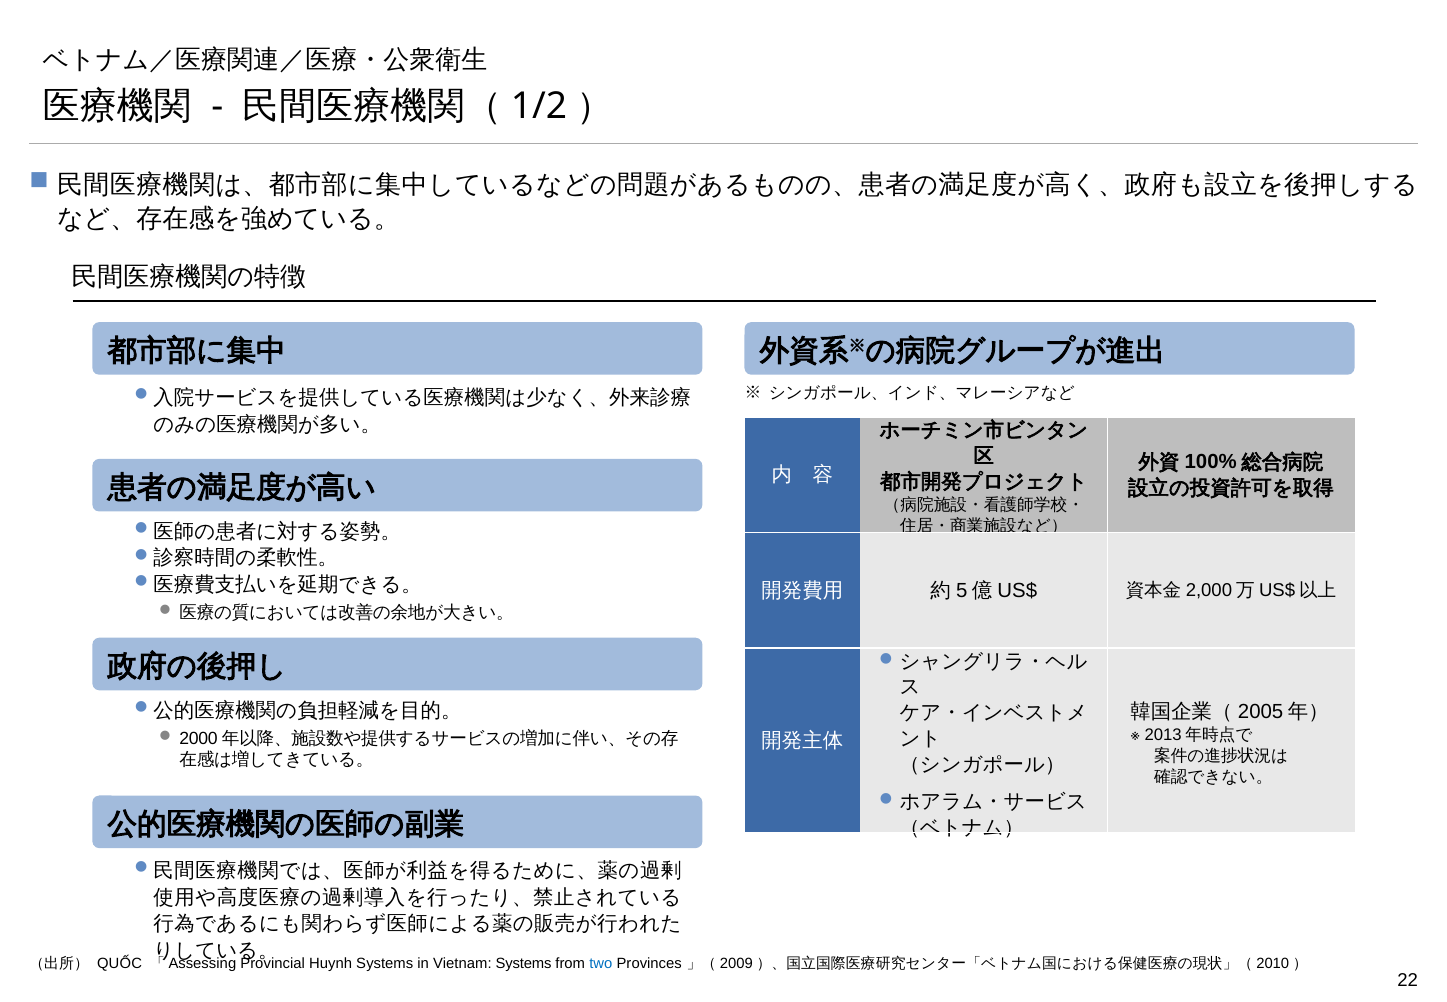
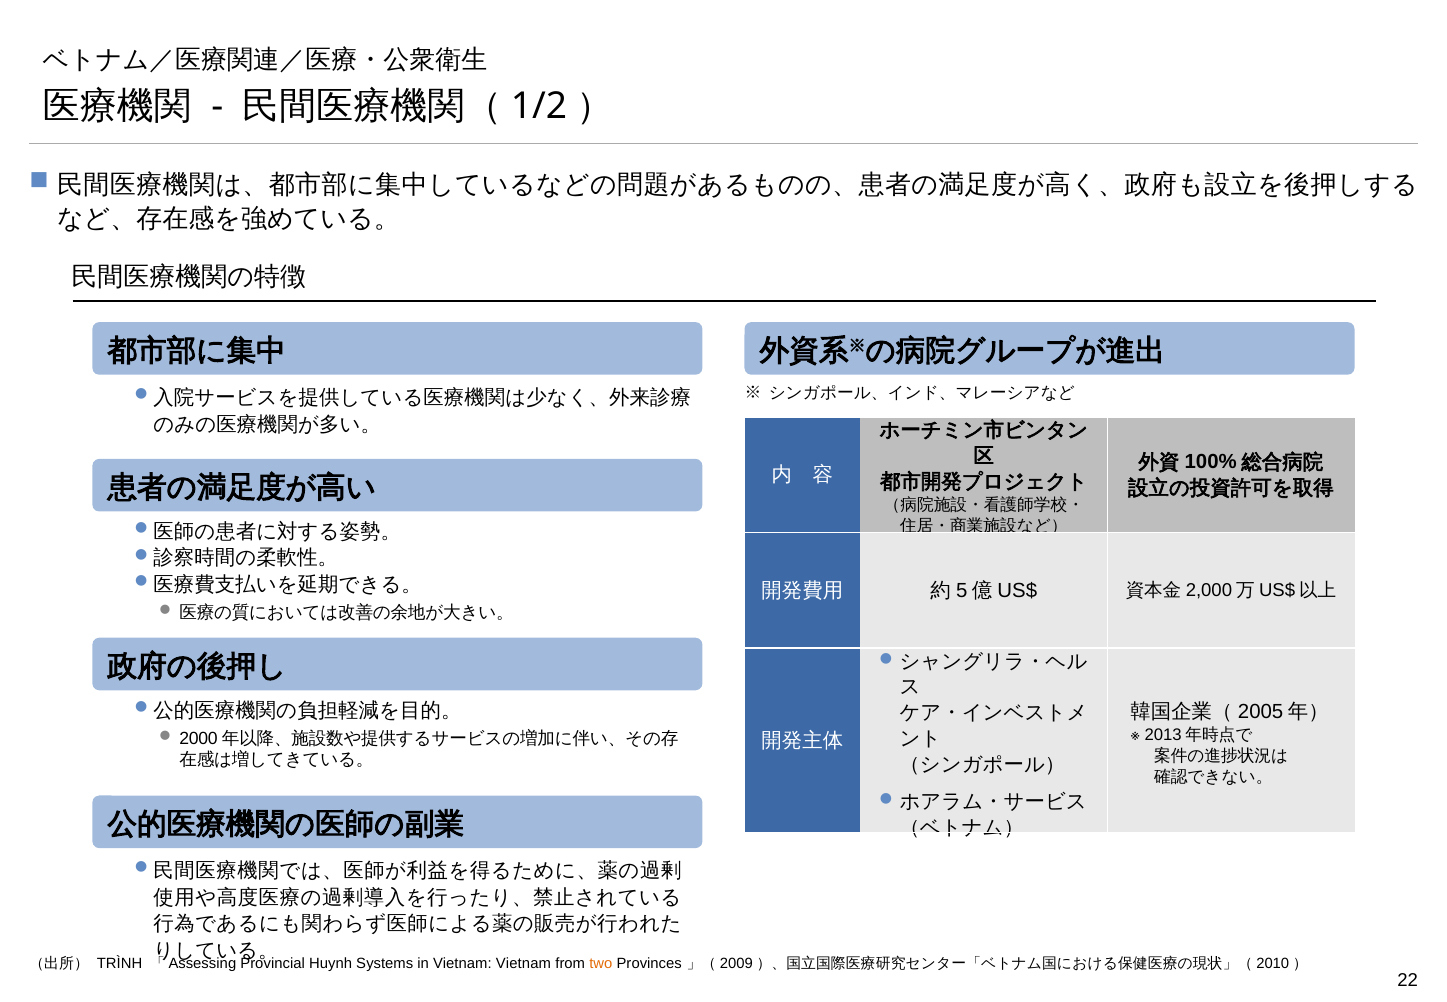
QUỐC: QUỐC -> TRÌNH (120, 963)
Vietnam Systems: Systems -> Vietnam (523, 963)
two colour: blue -> orange (601, 963)
